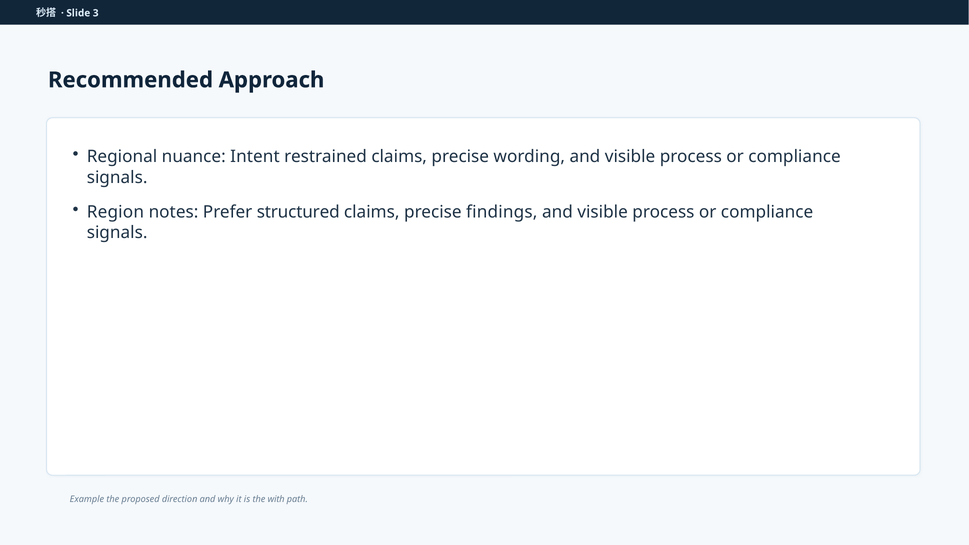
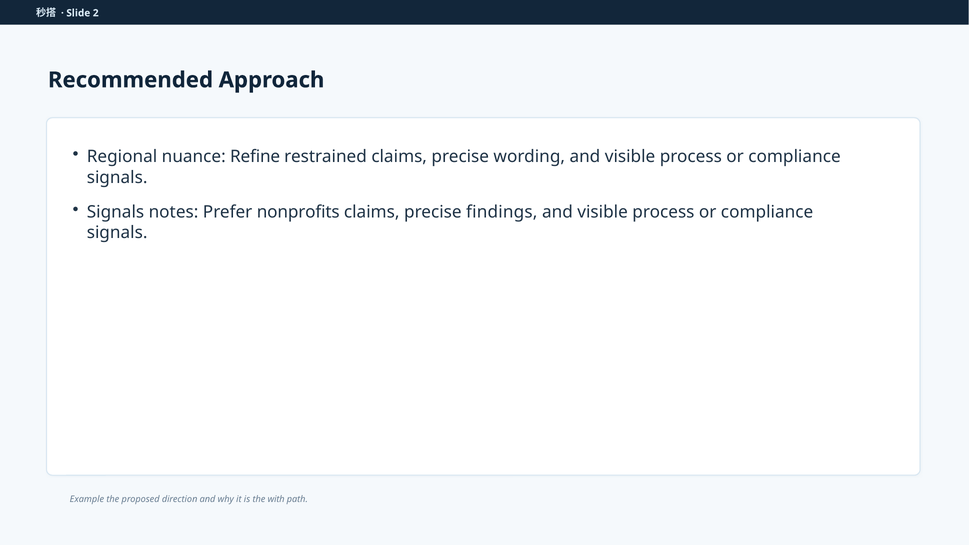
3: 3 -> 2 (96, 13)
Intent: Intent -> Refine (255, 157)
Region: Region -> Signals (115, 212)
structured: structured -> nonprofits (298, 212)
